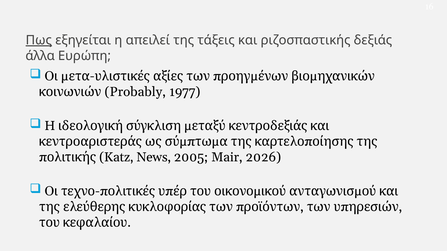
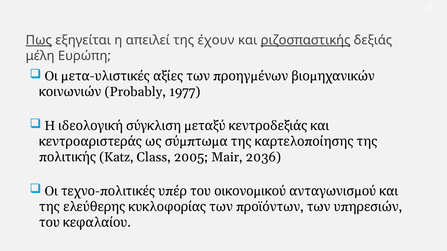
τάξεις: τάξεις -> έχουν (216, 40)
ριζοσπαστικής underline: none -> present (306, 40)
άλλα: άλλα -> μέλη (40, 56)
News: News -> Class (154, 157)
2026: 2026 -> 2036 (263, 157)
